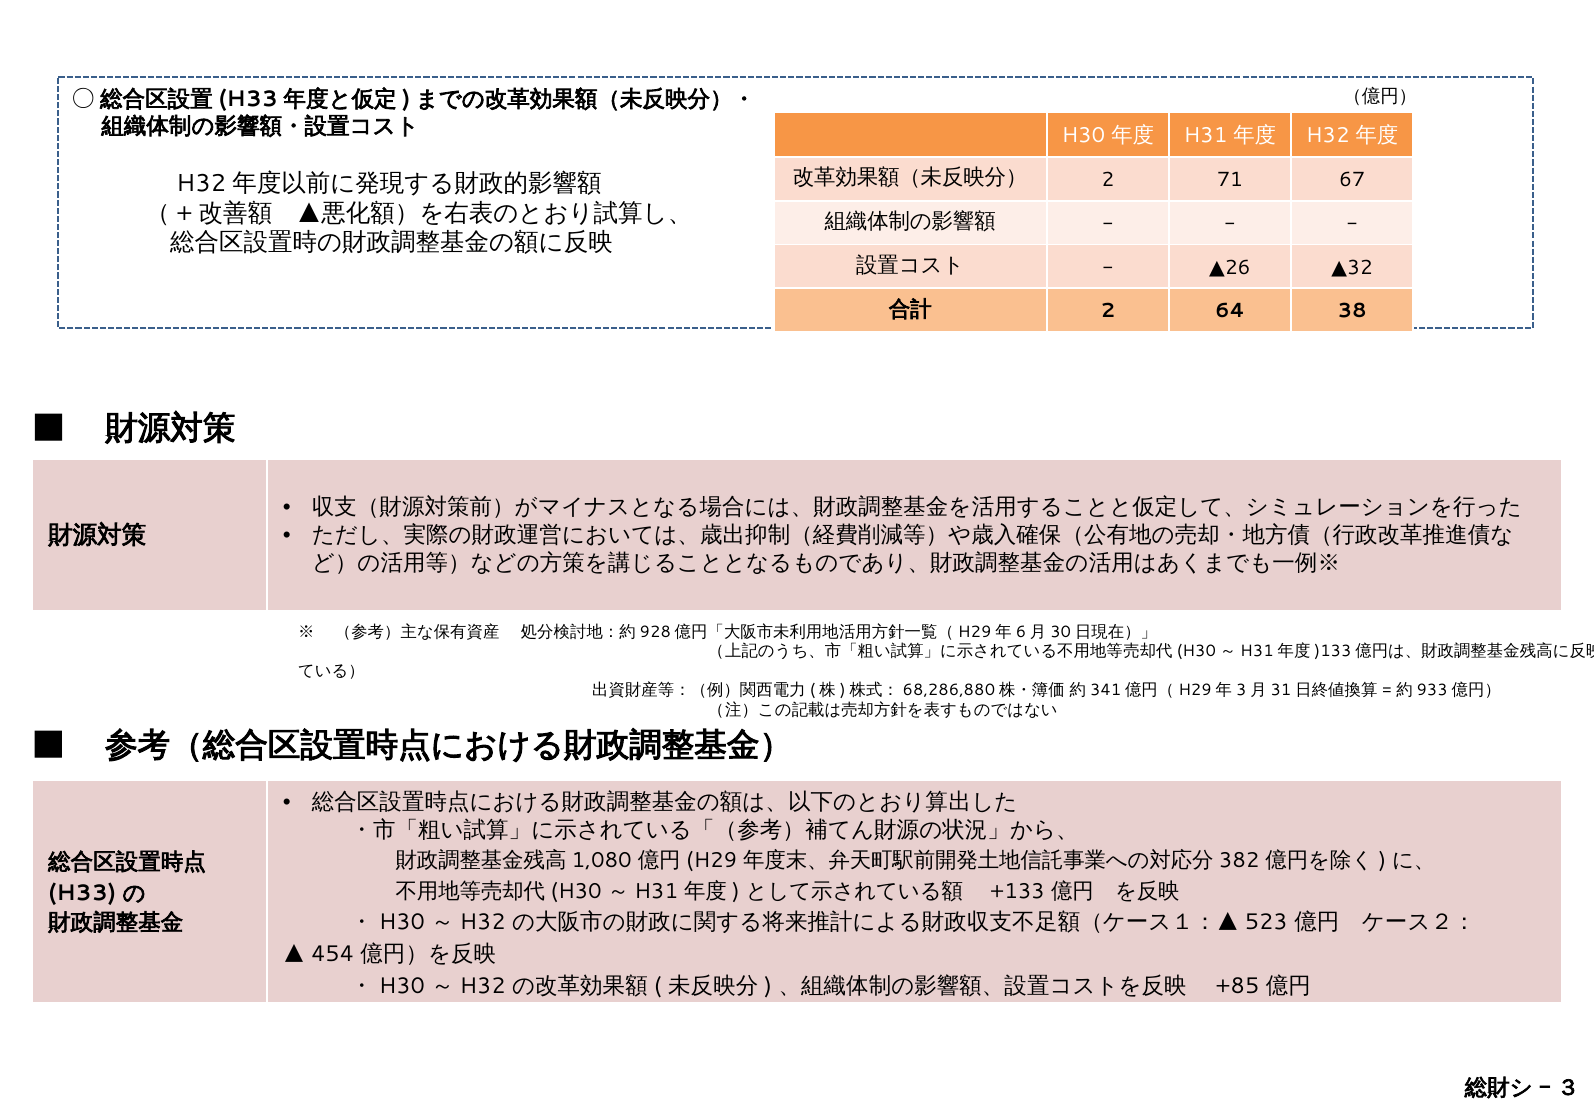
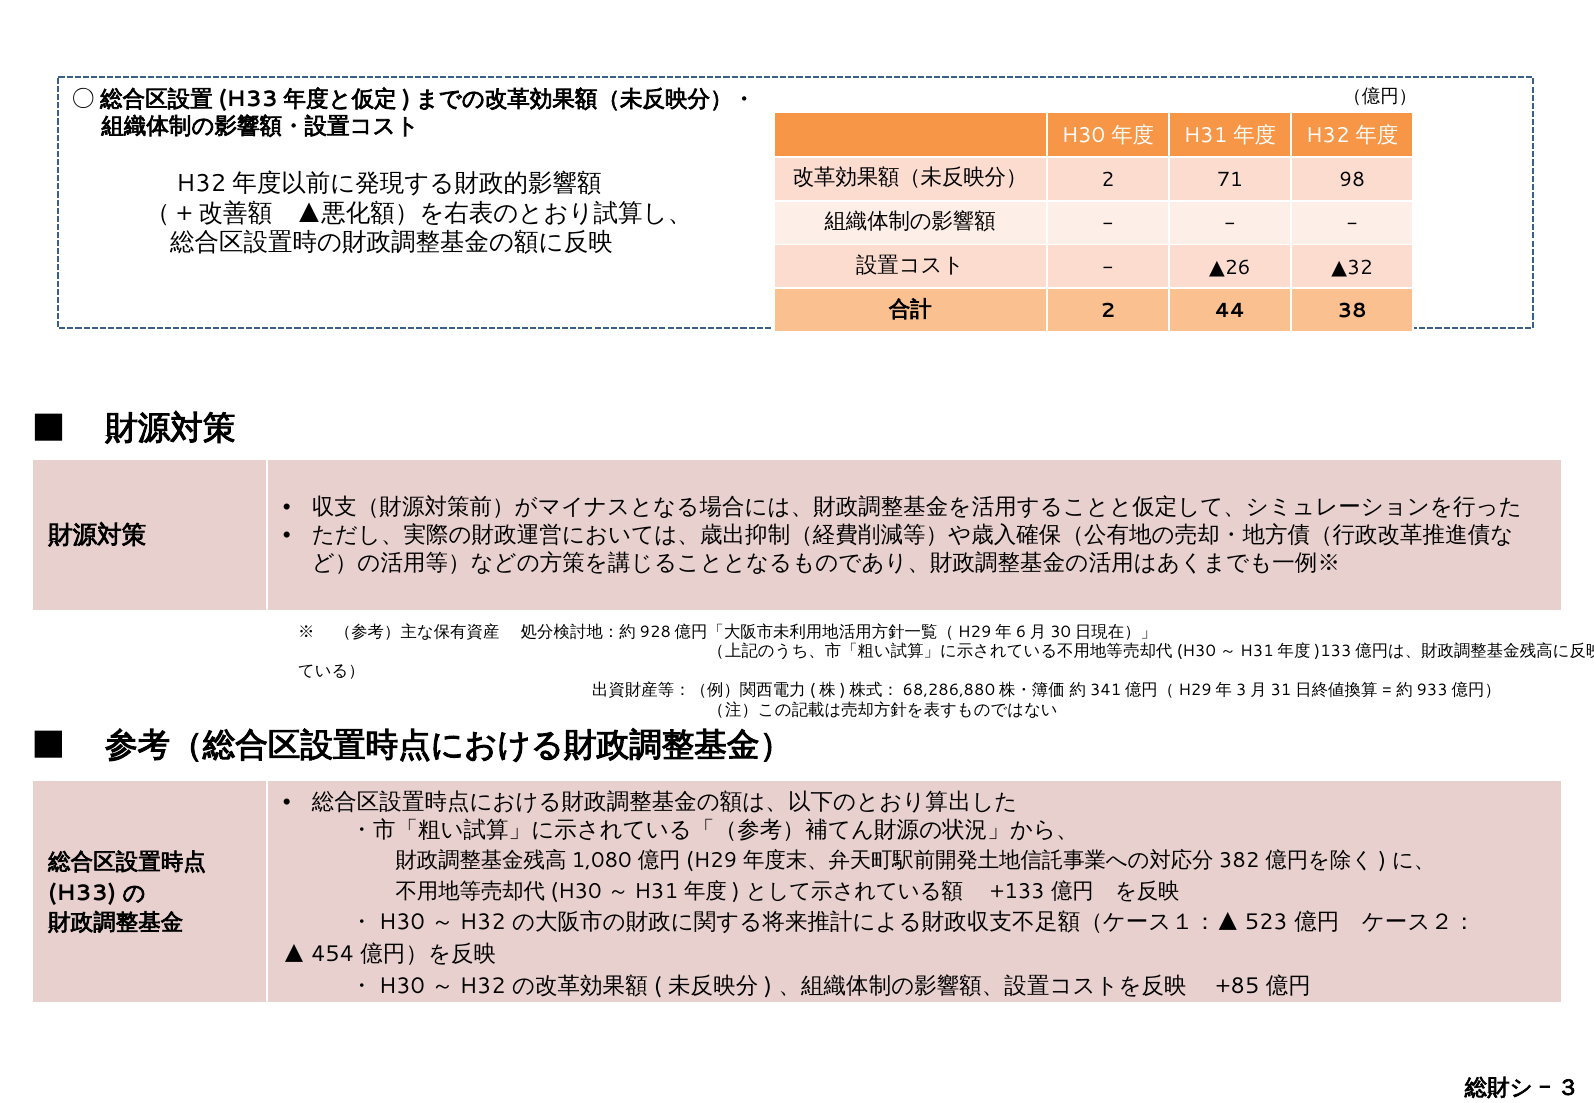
67: 67 -> 98 (1352, 180)
64: 64 -> 44 (1230, 311)
